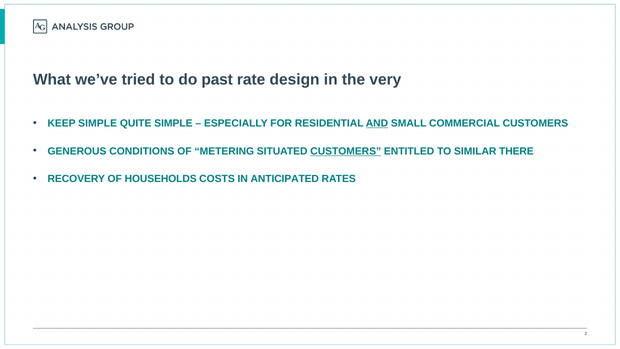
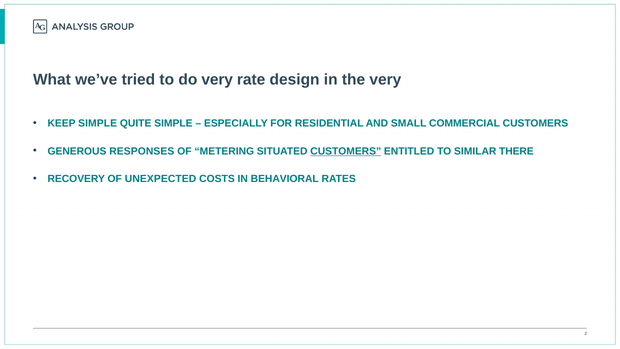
do past: past -> very (217, 80)
AND underline: present -> none (377, 123)
CONDITIONS: CONDITIONS -> RESPONSES (142, 151)
HOUSEHOLDS: HOUSEHOLDS -> UNEXPECTED (161, 179)
ANTICIPATED: ANTICIPATED -> BEHAVIORAL (285, 179)
